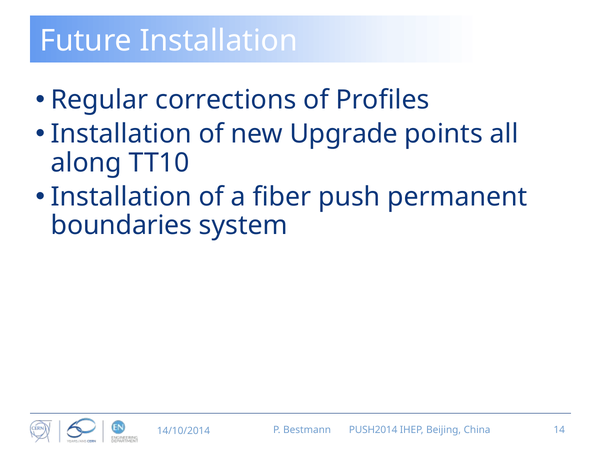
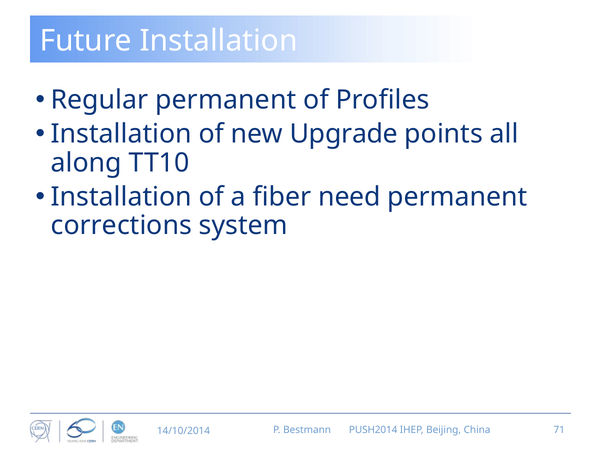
Regular corrections: corrections -> permanent (226, 100)
push: push -> need (349, 197)
boundaries: boundaries -> corrections (121, 226)
14: 14 -> 71 (559, 430)
